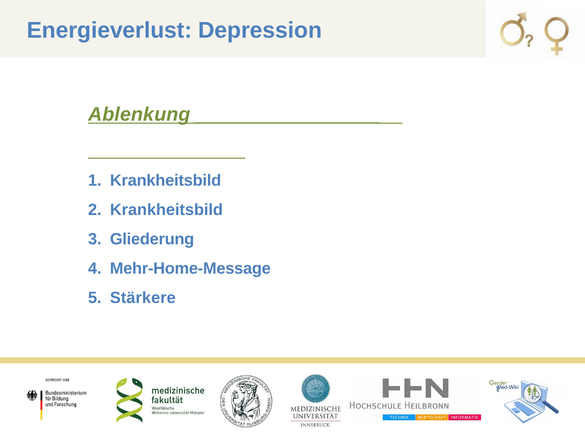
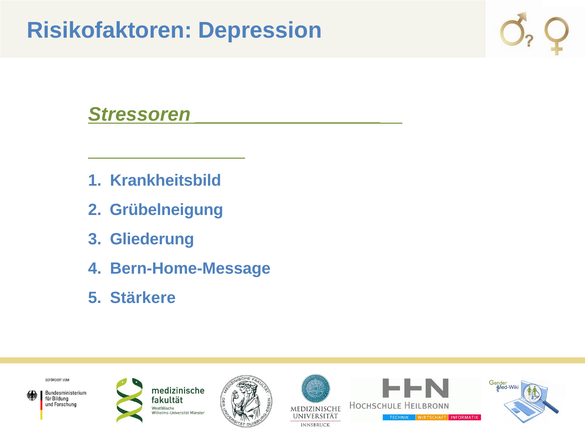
Energieverlust: Energieverlust -> Risikofaktoren (109, 30)
Ablenkung: Ablenkung -> Stressoren (139, 114)
Krankheitsbild: Krankheitsbild -> Grübelneigung (167, 210)
Mehr-Home-Message: Mehr-Home-Message -> Bern-Home-Message (190, 268)
